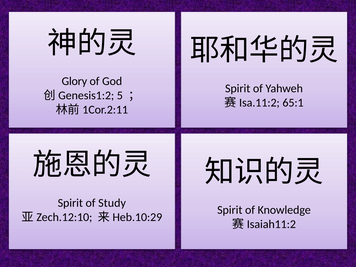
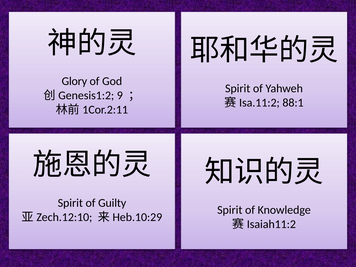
5: 5 -> 9 (120, 95)
65:1: 65:1 -> 88:1 (293, 103)
Study: Study -> Guilty (112, 203)
